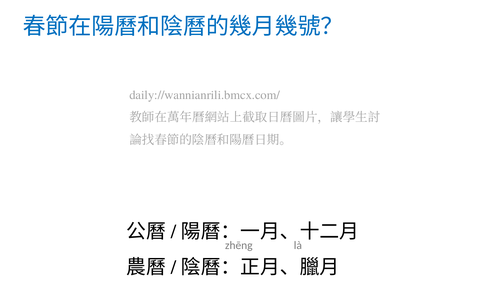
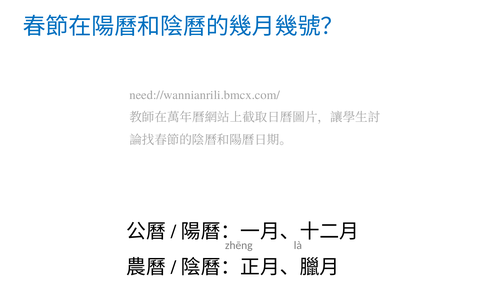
daily://wannianrili.bmcx.com/: daily://wannianrili.bmcx.com/ -> need://wannianrili.bmcx.com/ (205, 95)
